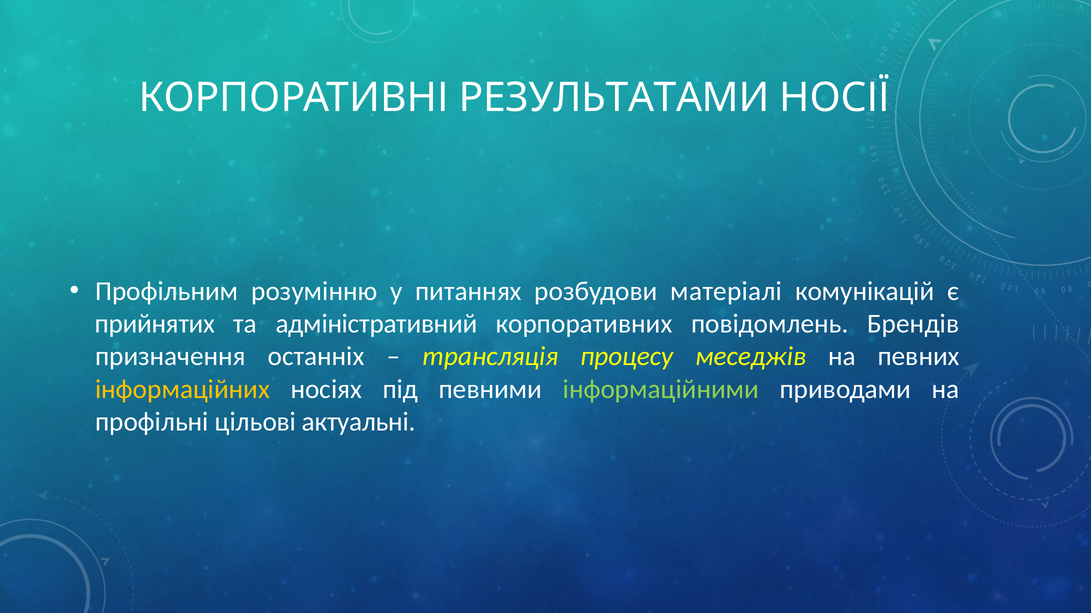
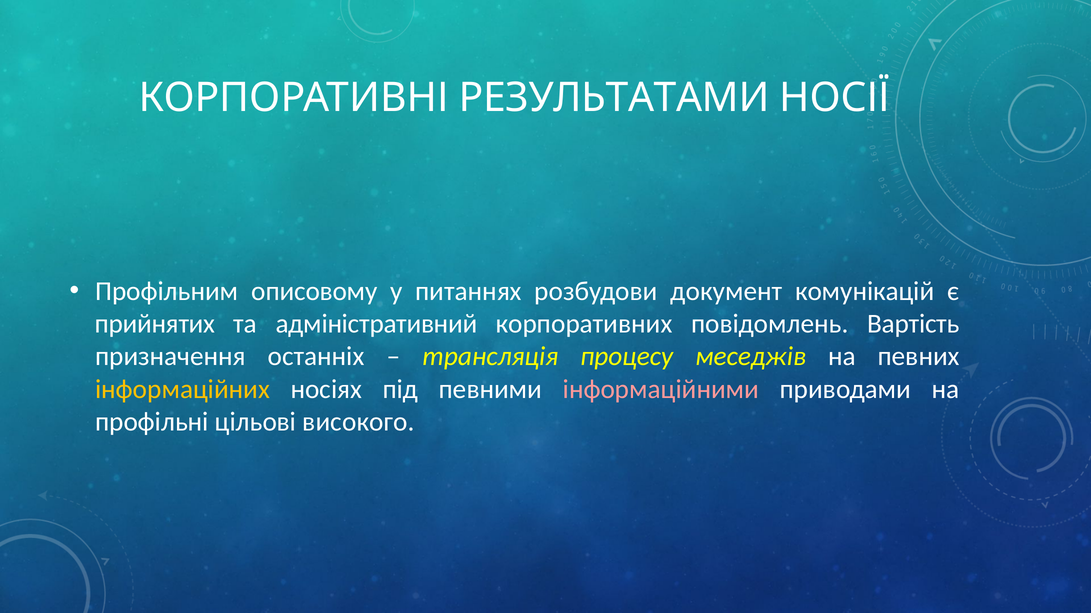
розумінню: розумінню -> описовому (314, 291)
матеріалі: матеріалі -> документ (726, 291)
Брендів: Брендів -> Вартість (913, 324)
інформаційними colour: light green -> pink (661, 390)
актуальні: актуальні -> високого (359, 422)
